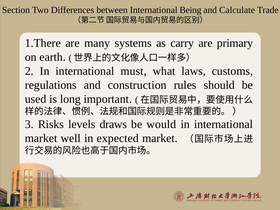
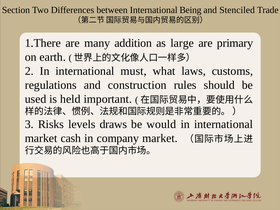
Calculate: Calculate -> Stenciled (237, 10)
systems: systems -> addition (133, 43)
carry: carry -> large (182, 43)
long: long -> held (70, 99)
well: well -> cash (71, 138)
expected: expected -> company (118, 138)
